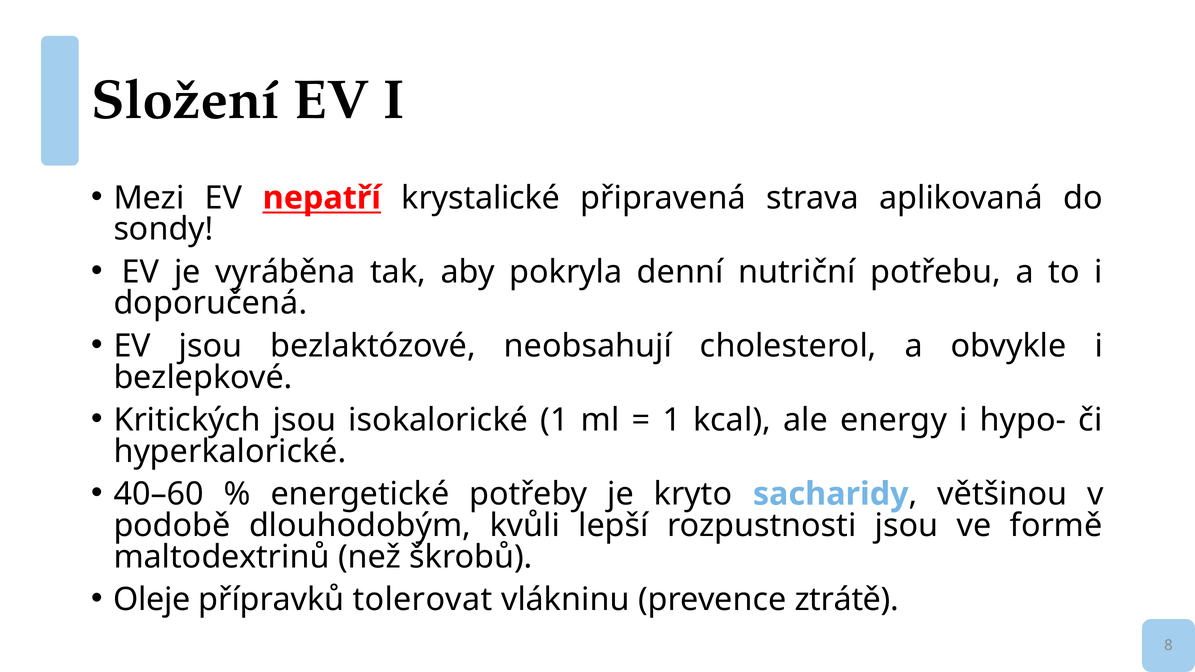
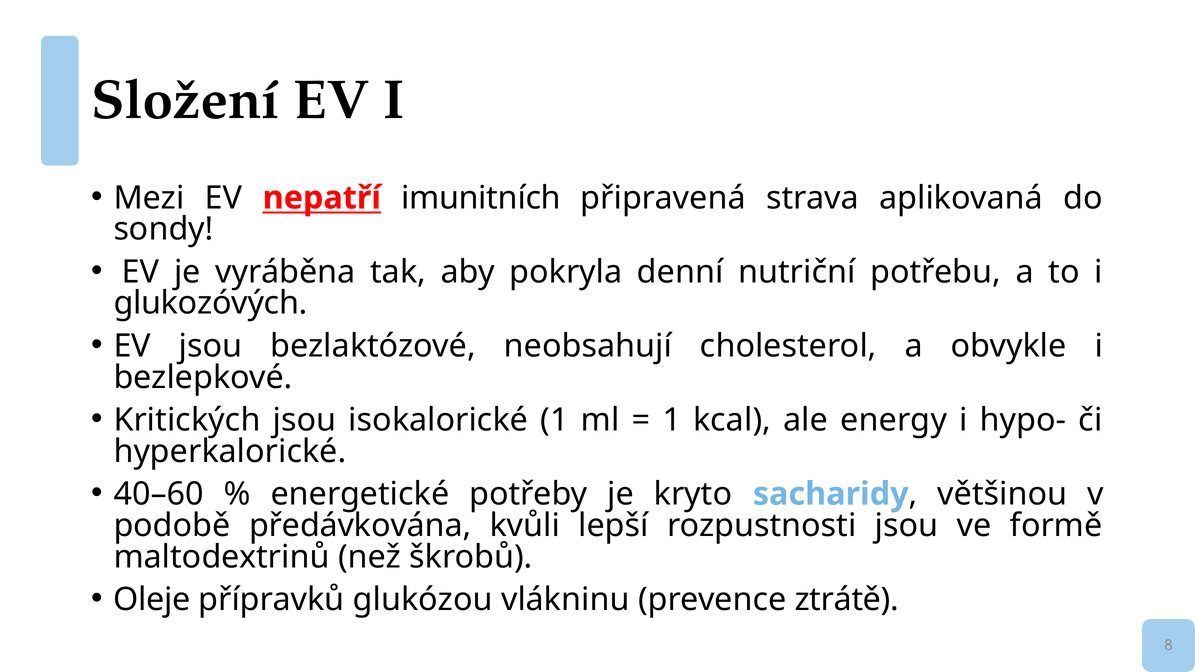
krystalické: krystalické -> imunitních (481, 198)
doporučená: doporučená -> glukozóvých (211, 303)
dlouhodobým: dlouhodobým -> předávkována (360, 526)
tolerovat: tolerovat -> glukózou (423, 600)
